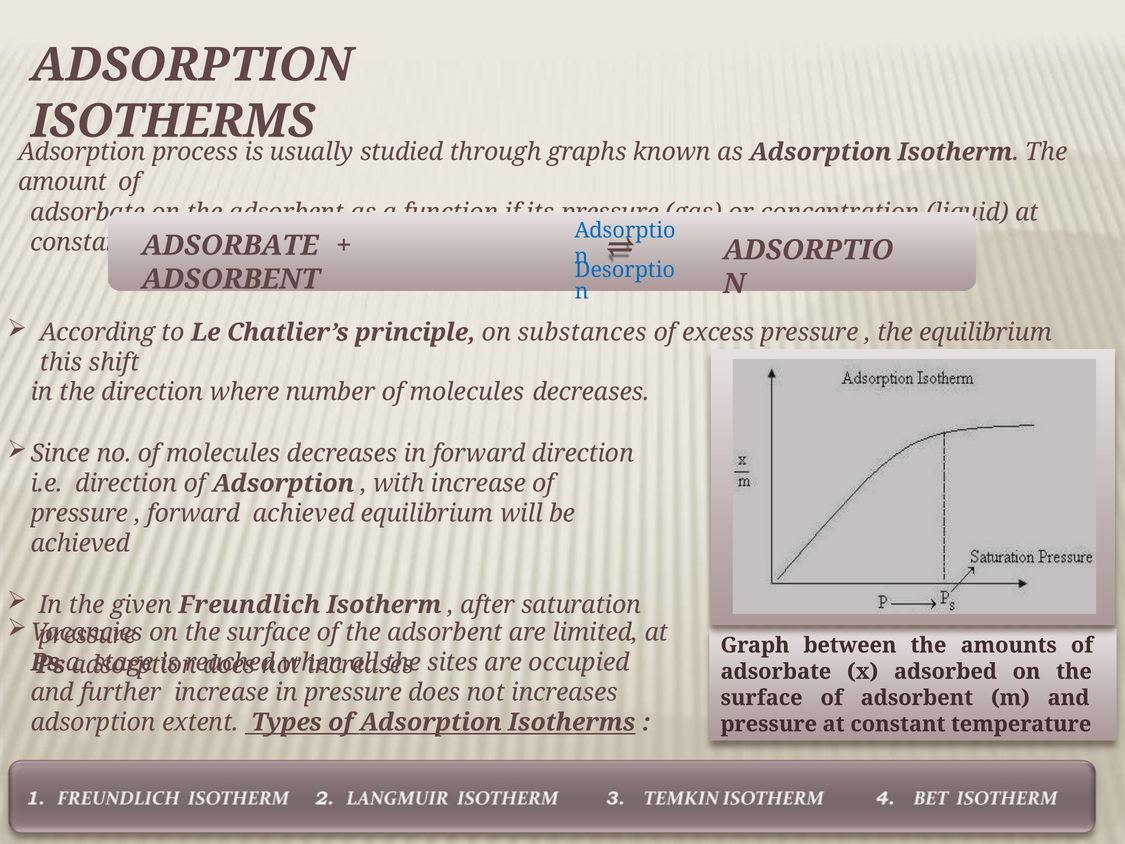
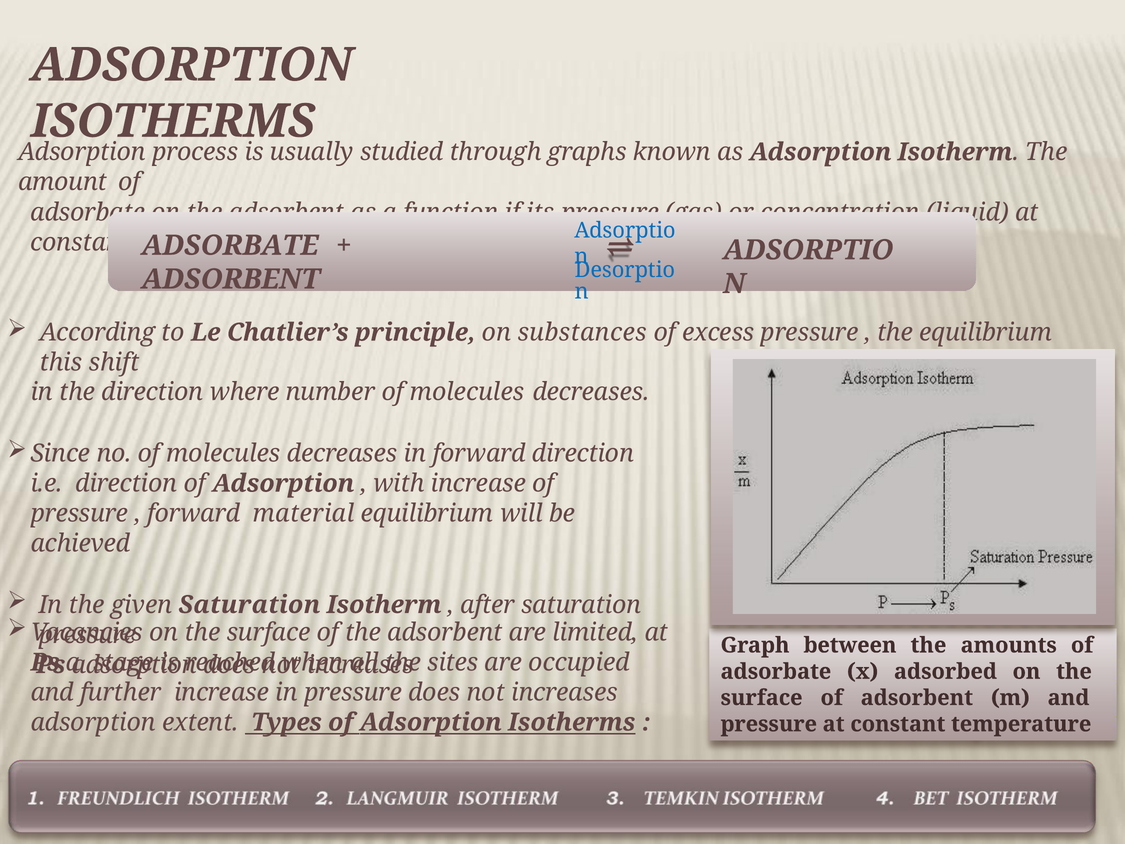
forward achieved: achieved -> material (304, 513)
given Freundlich: Freundlich -> Saturation (249, 605)
